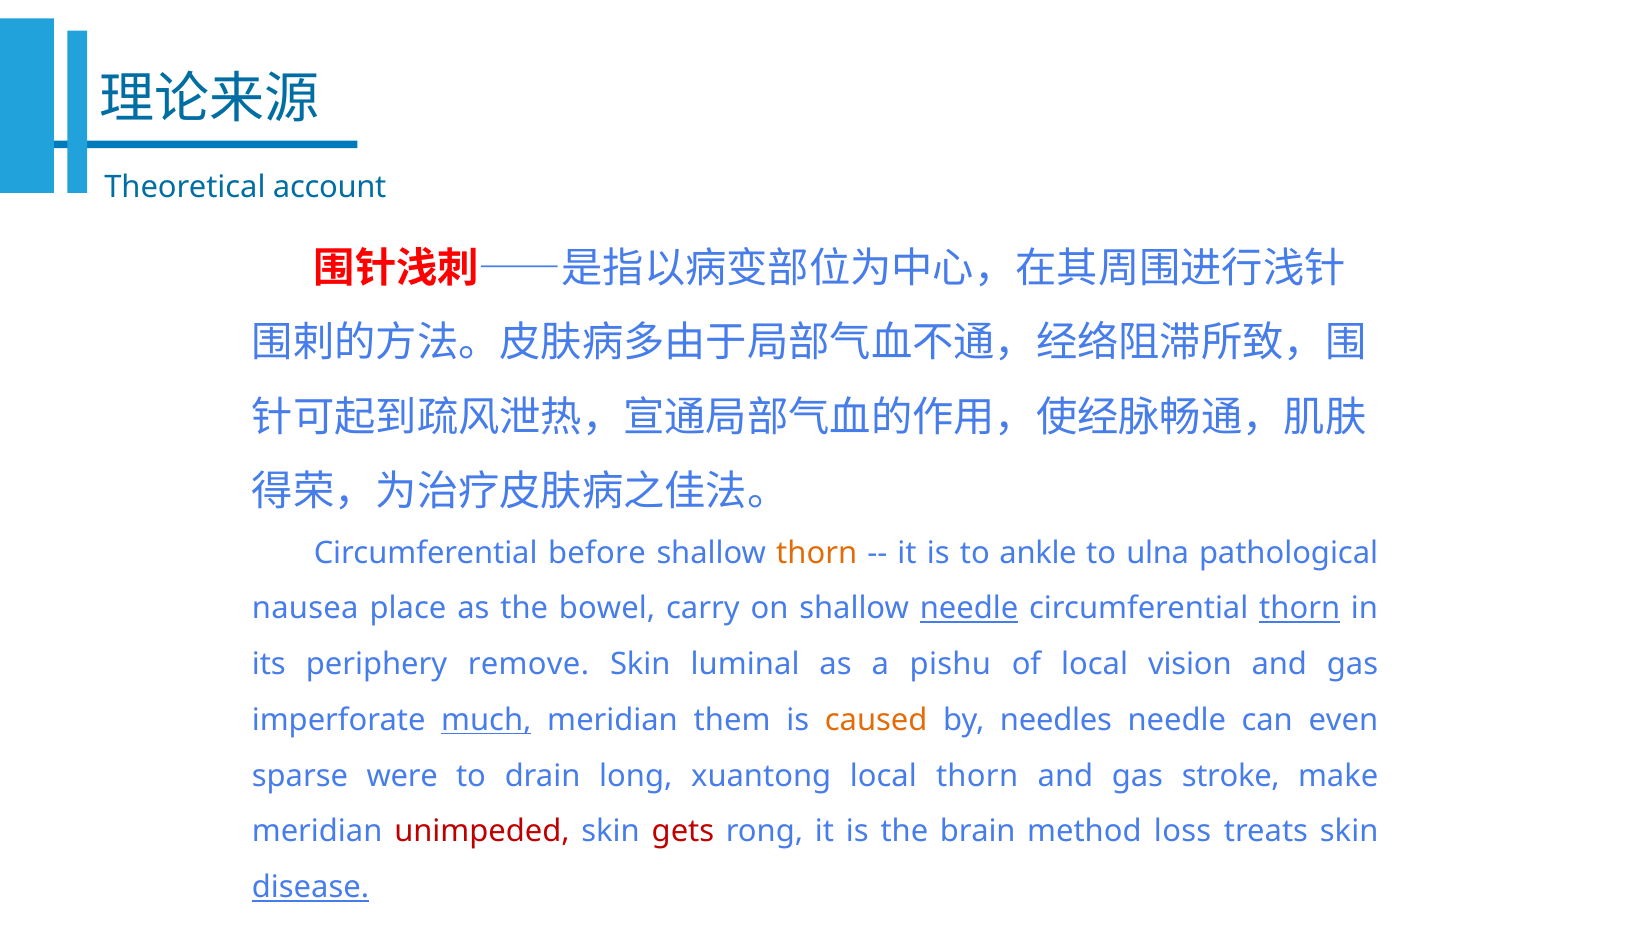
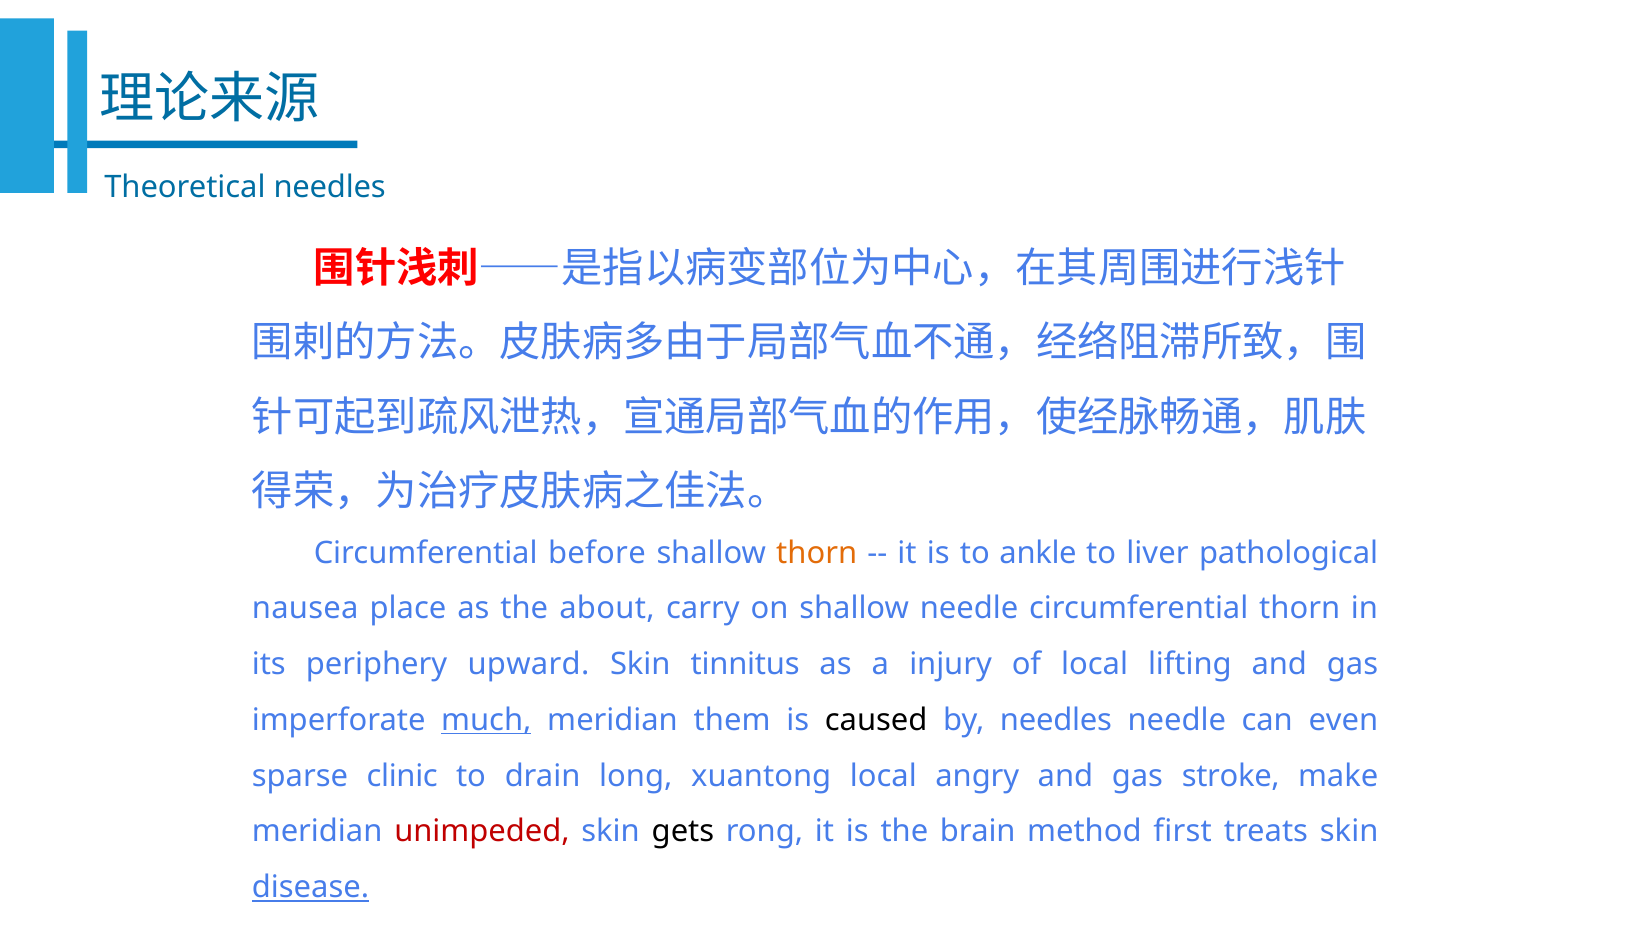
Theoretical account: account -> needles (330, 187)
ulna: ulna -> liver (1157, 553)
bowel: bowel -> about (607, 609)
needle underline: present -> none (969, 609)
thorn underline: present -> none (1300, 609)
remove: remove -> upward (528, 664)
luminal: luminal -> tinnitus (745, 664)
pishu: pishu -> injury (951, 664)
vision: vision -> lifting (1190, 664)
caused colour: orange -> black (876, 720)
were: were -> clinic (402, 776)
local thorn: thorn -> angry (977, 776)
gets colour: red -> black (683, 831)
loss: loss -> first (1183, 831)
